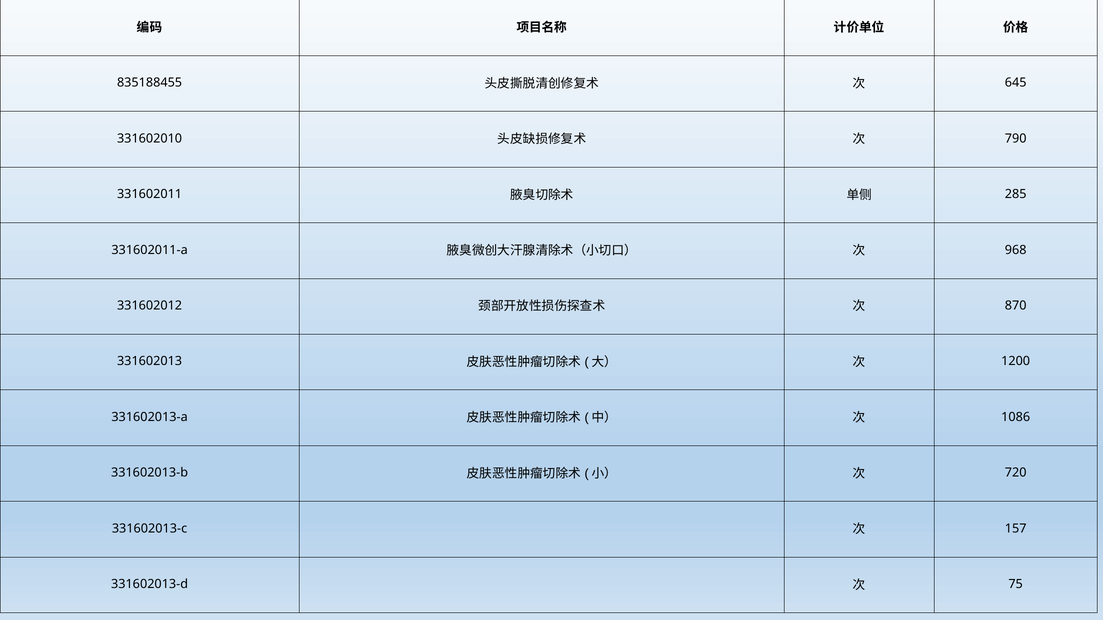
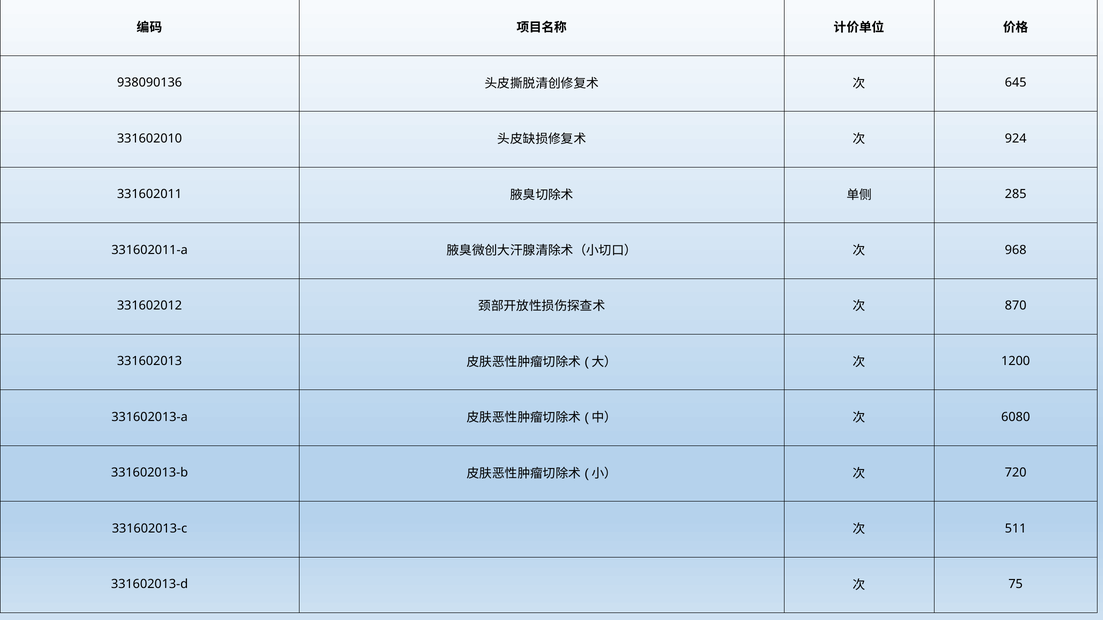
835188455: 835188455 -> 938090136 (150, 83)
790: 790 -> 924 (1016, 139)
1086: 1086 -> 6080 (1016, 417)
157: 157 -> 511 (1016, 529)
